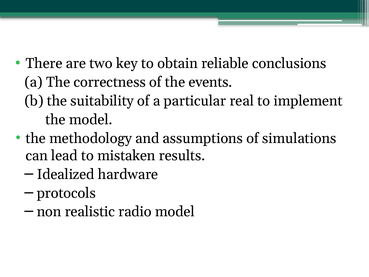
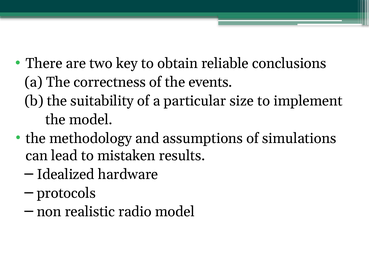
real: real -> size (242, 101)
